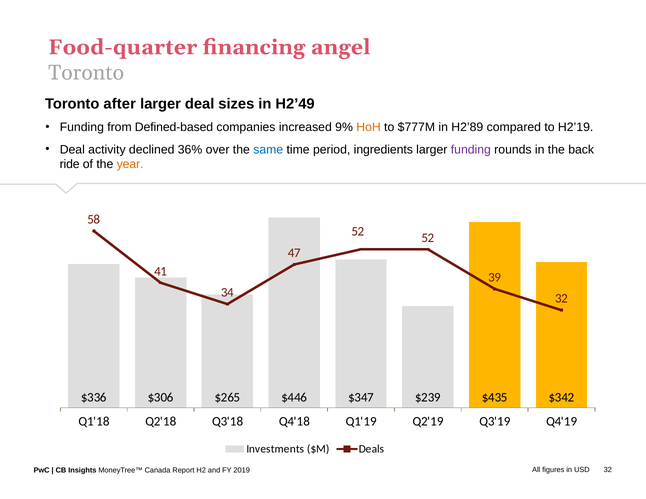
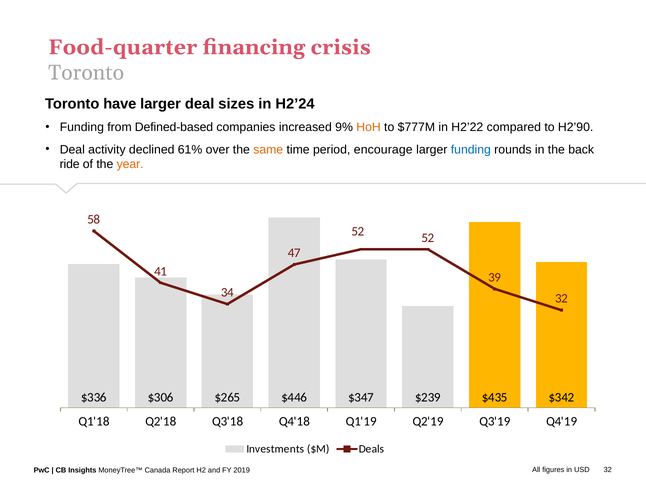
angel: angel -> crisis (341, 47)
after: after -> have (120, 104)
H2’49: H2’49 -> H2’24 (295, 104)
H2’89: H2’89 -> H2’22 (467, 127)
H2’19: H2’19 -> H2’90 (576, 127)
36%: 36% -> 61% (190, 150)
same colour: blue -> orange (268, 150)
ingredients: ingredients -> encourage (383, 150)
funding colour: purple -> blue (471, 150)
